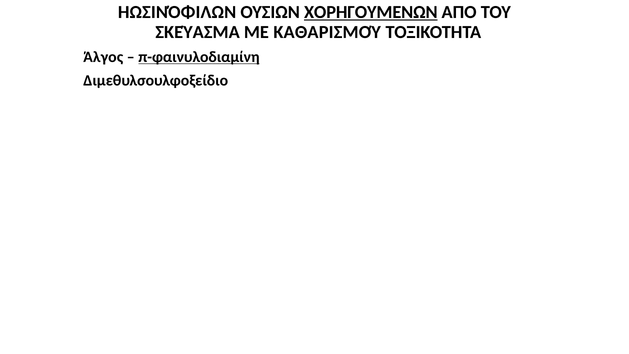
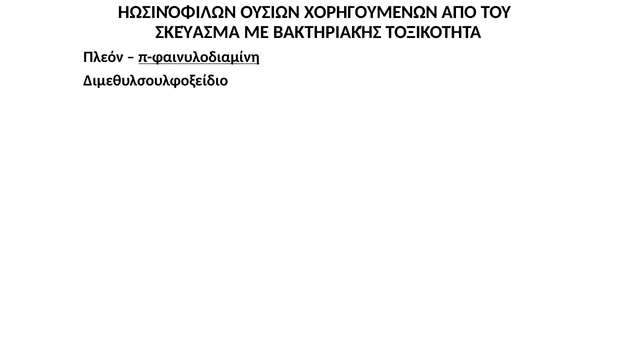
ΧΟΡΗΓΟΥΜΕΝΩΝ underline: present -> none (371, 12)
ΚΑΘΑΡΙΣΜΟΎ: ΚΑΘΑΡΙΣΜΟΎ -> ΒΑΚΤΗΡΙΑΚΉΣ (327, 32)
Άλγος: Άλγος -> Πλεόν (103, 57)
